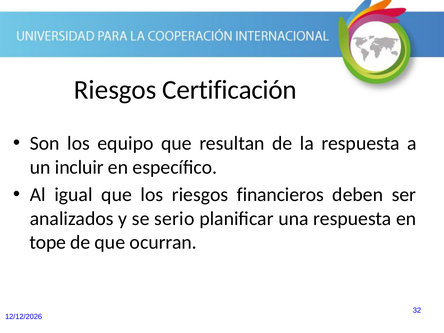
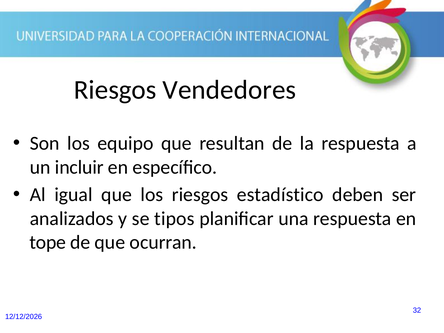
Certificación: Certificación -> Vendedores (229, 90)
financieros: financieros -> estadístico (280, 195)
serio: serio -> tipos (174, 218)
